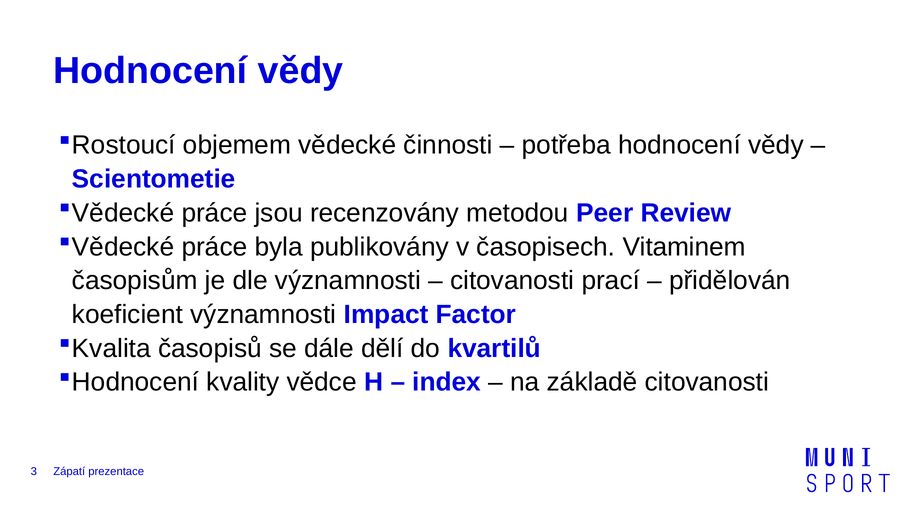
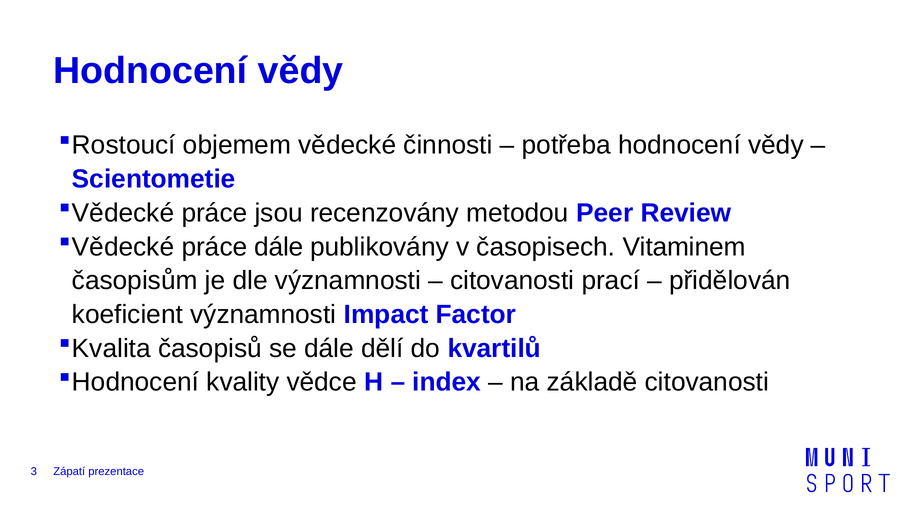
práce byla: byla -> dále (279, 247)
